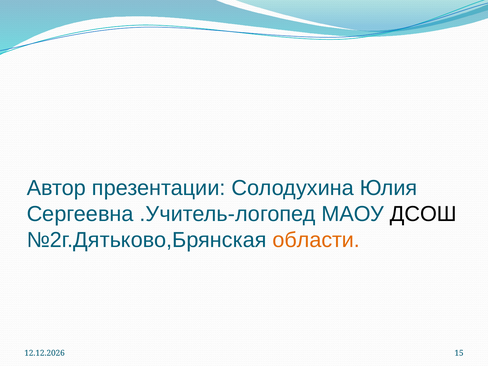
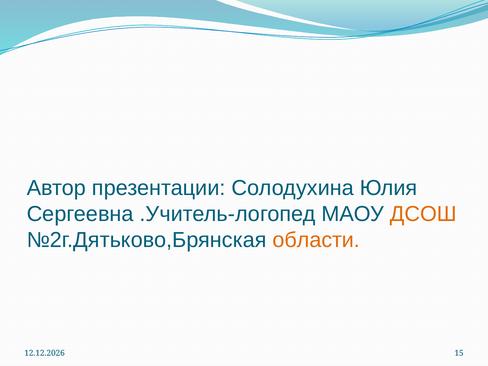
ДСОШ colour: black -> orange (423, 214)
